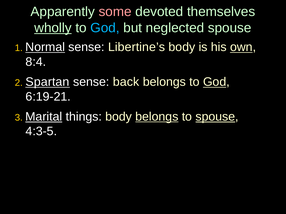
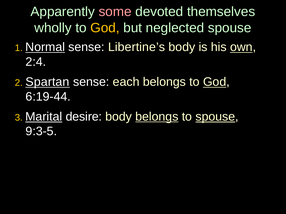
wholly underline: present -> none (53, 28)
God colour: light blue -> yellow (105, 28)
8:4: 8:4 -> 2:4 (36, 62)
back: back -> each (126, 82)
6:19-21: 6:19-21 -> 6:19-44 (48, 97)
things: things -> desire (84, 117)
4:3-5: 4:3-5 -> 9:3-5 (41, 132)
